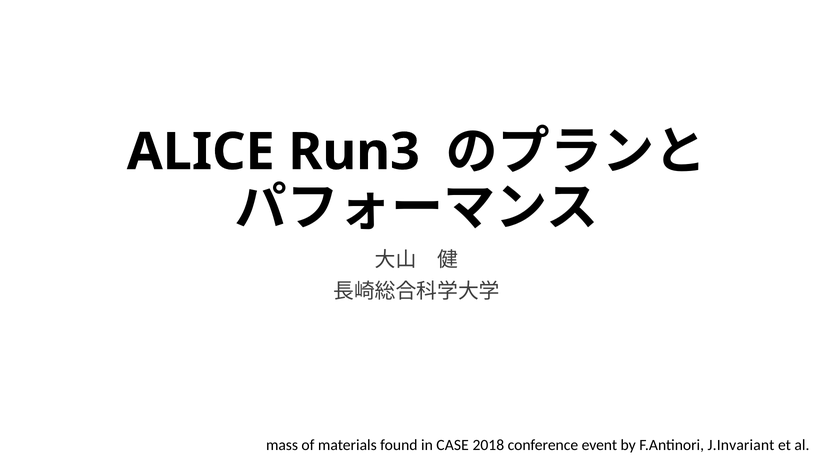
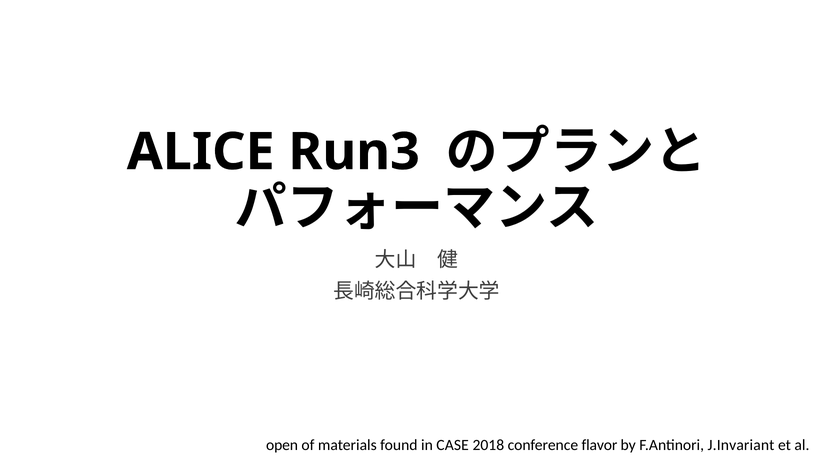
mass: mass -> open (282, 446)
event: event -> flavor (599, 446)
